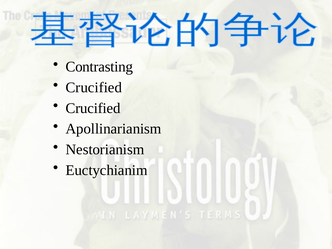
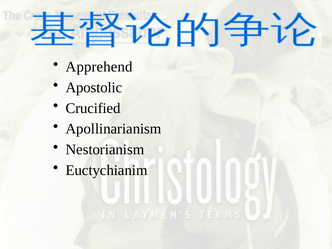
Contrasting: Contrasting -> Apprehend (99, 67)
Crucified: Crucified -> Apostolic (94, 88)
